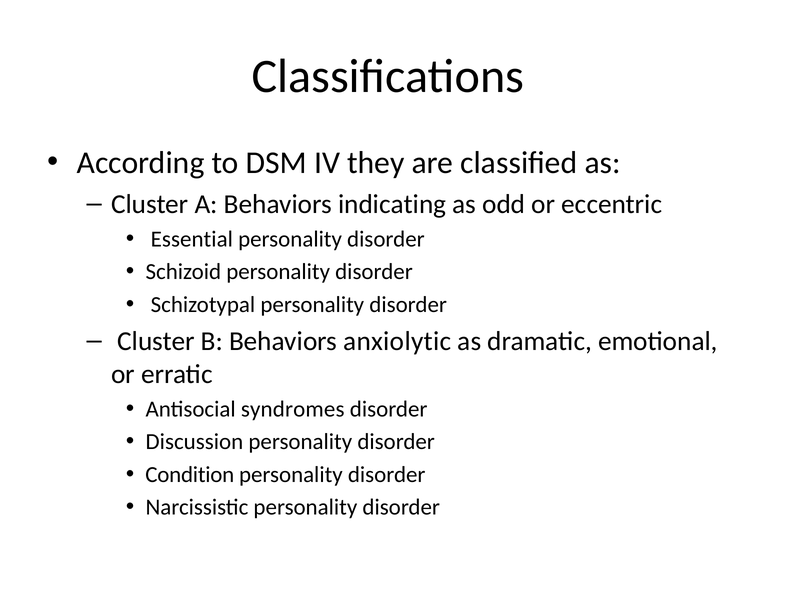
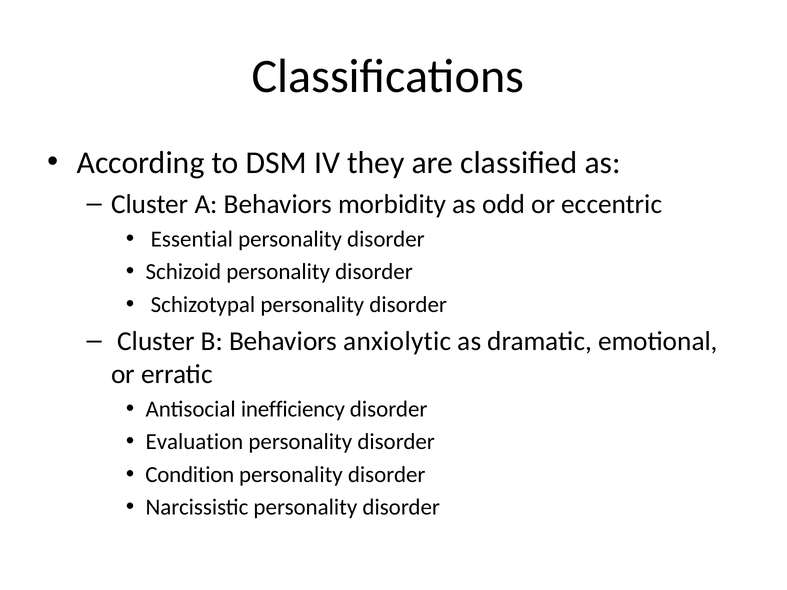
indicating: indicating -> morbidity (392, 204)
syndromes: syndromes -> inefficiency (293, 409)
Discussion: Discussion -> Evaluation (194, 442)
